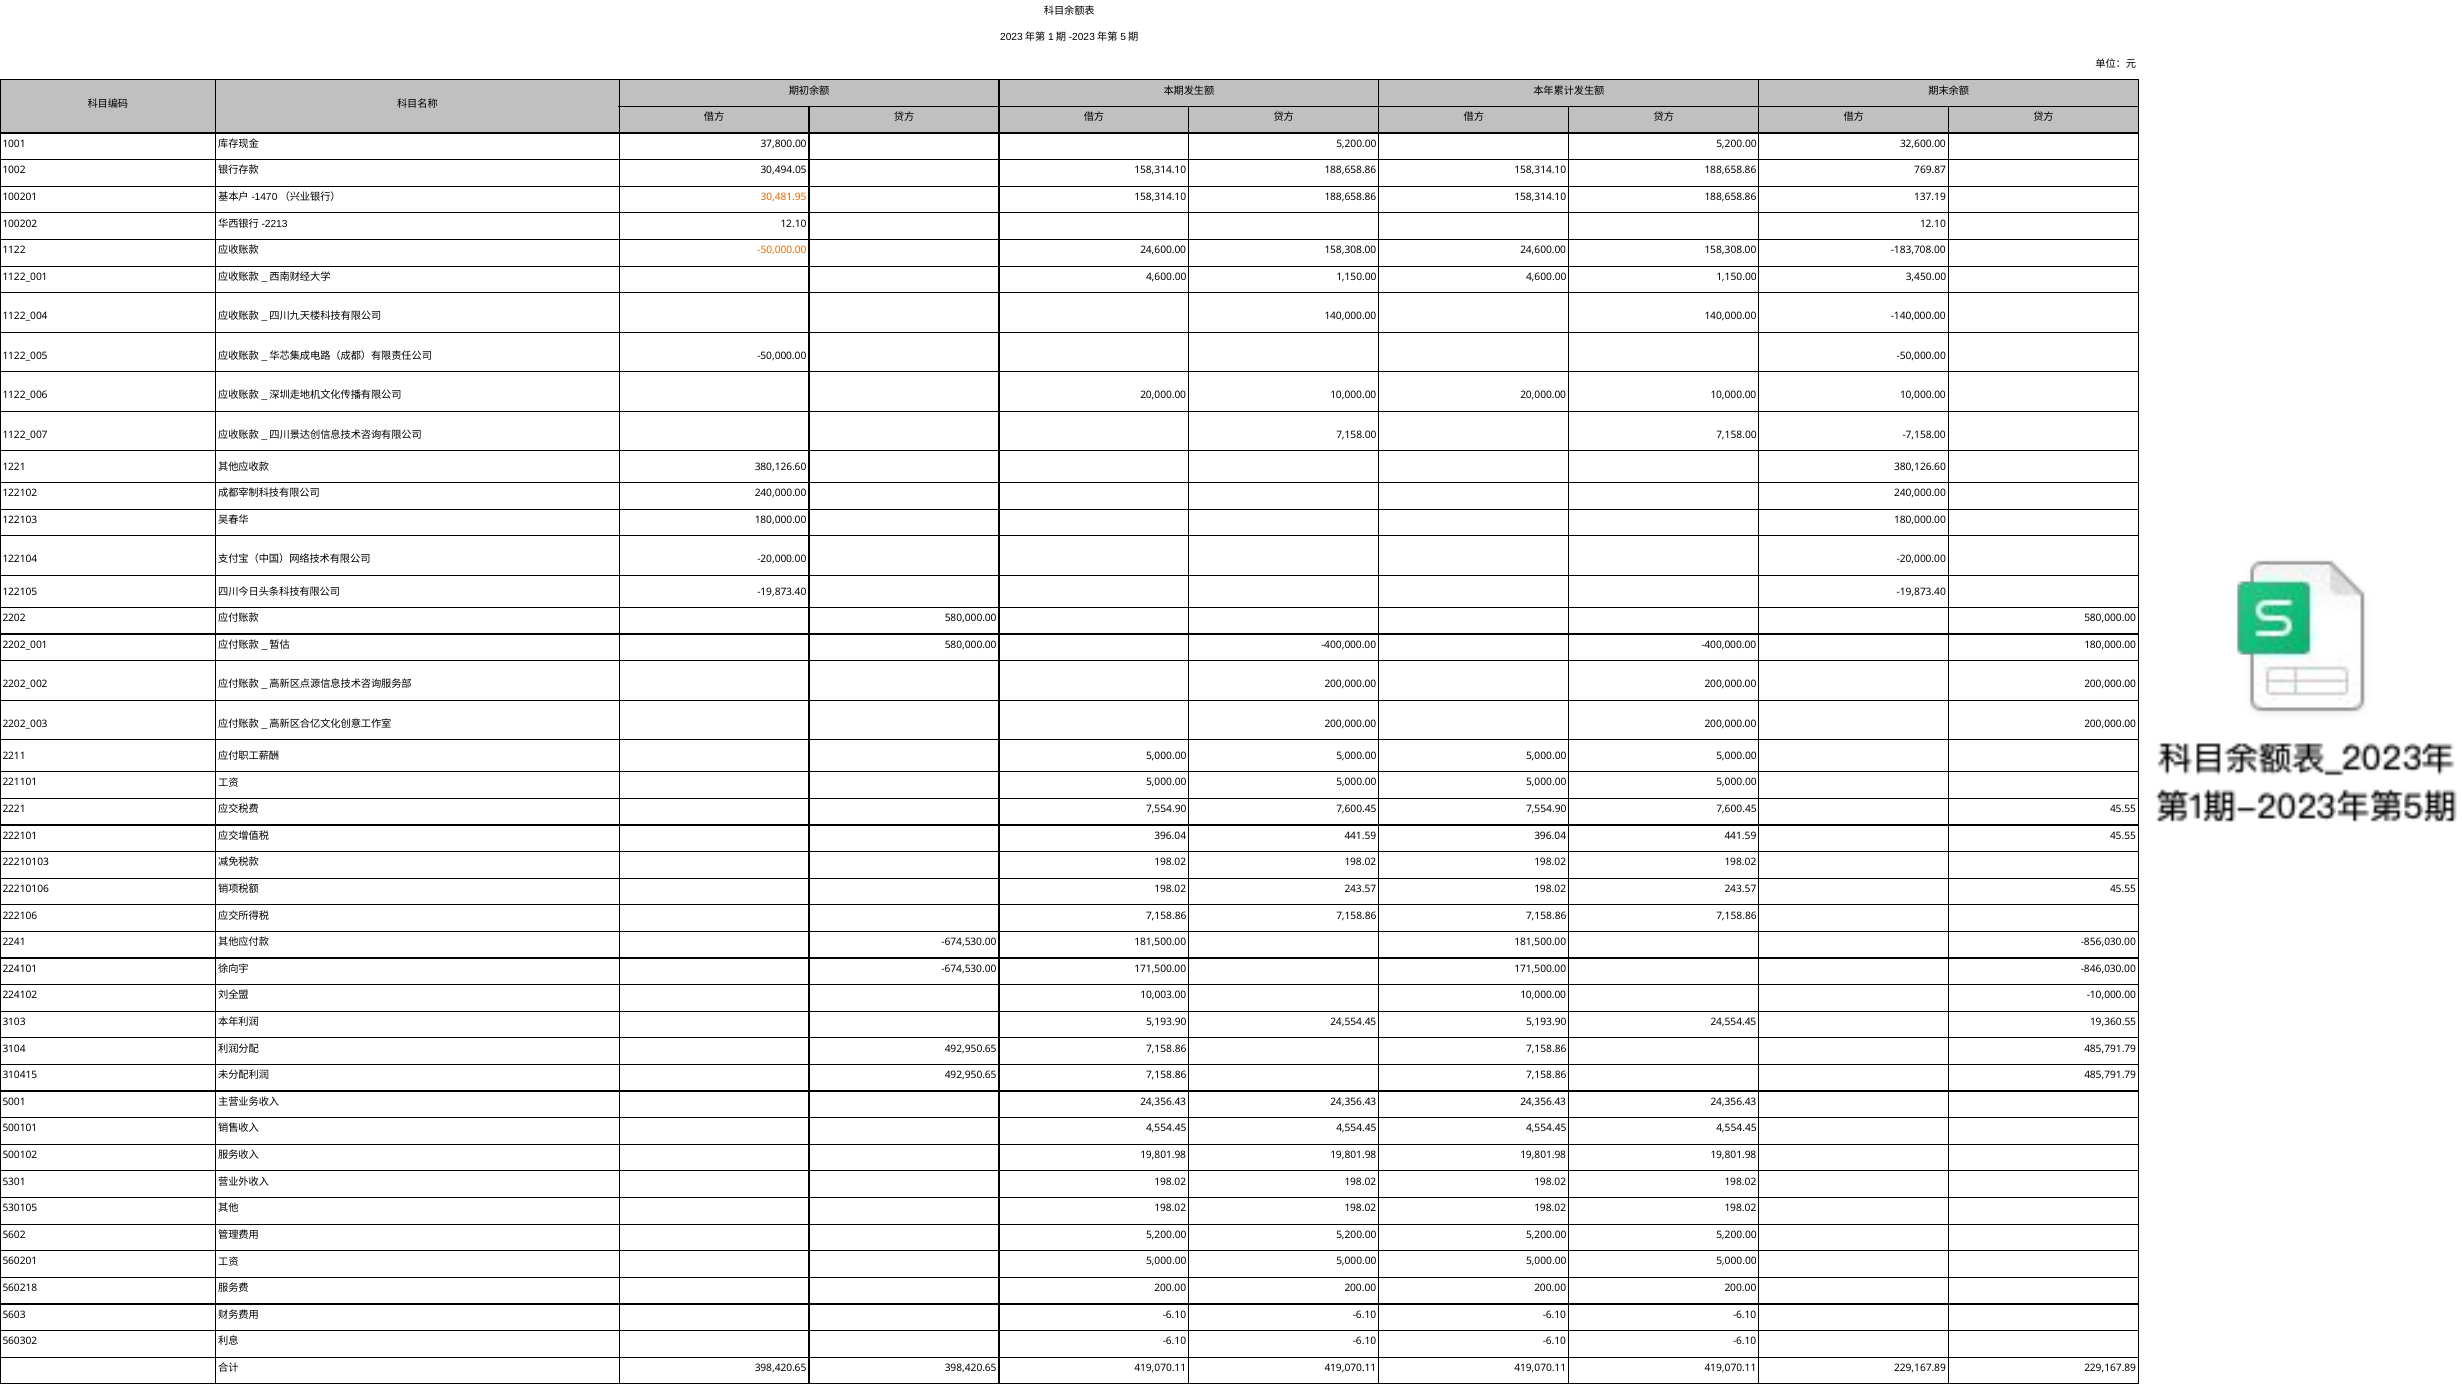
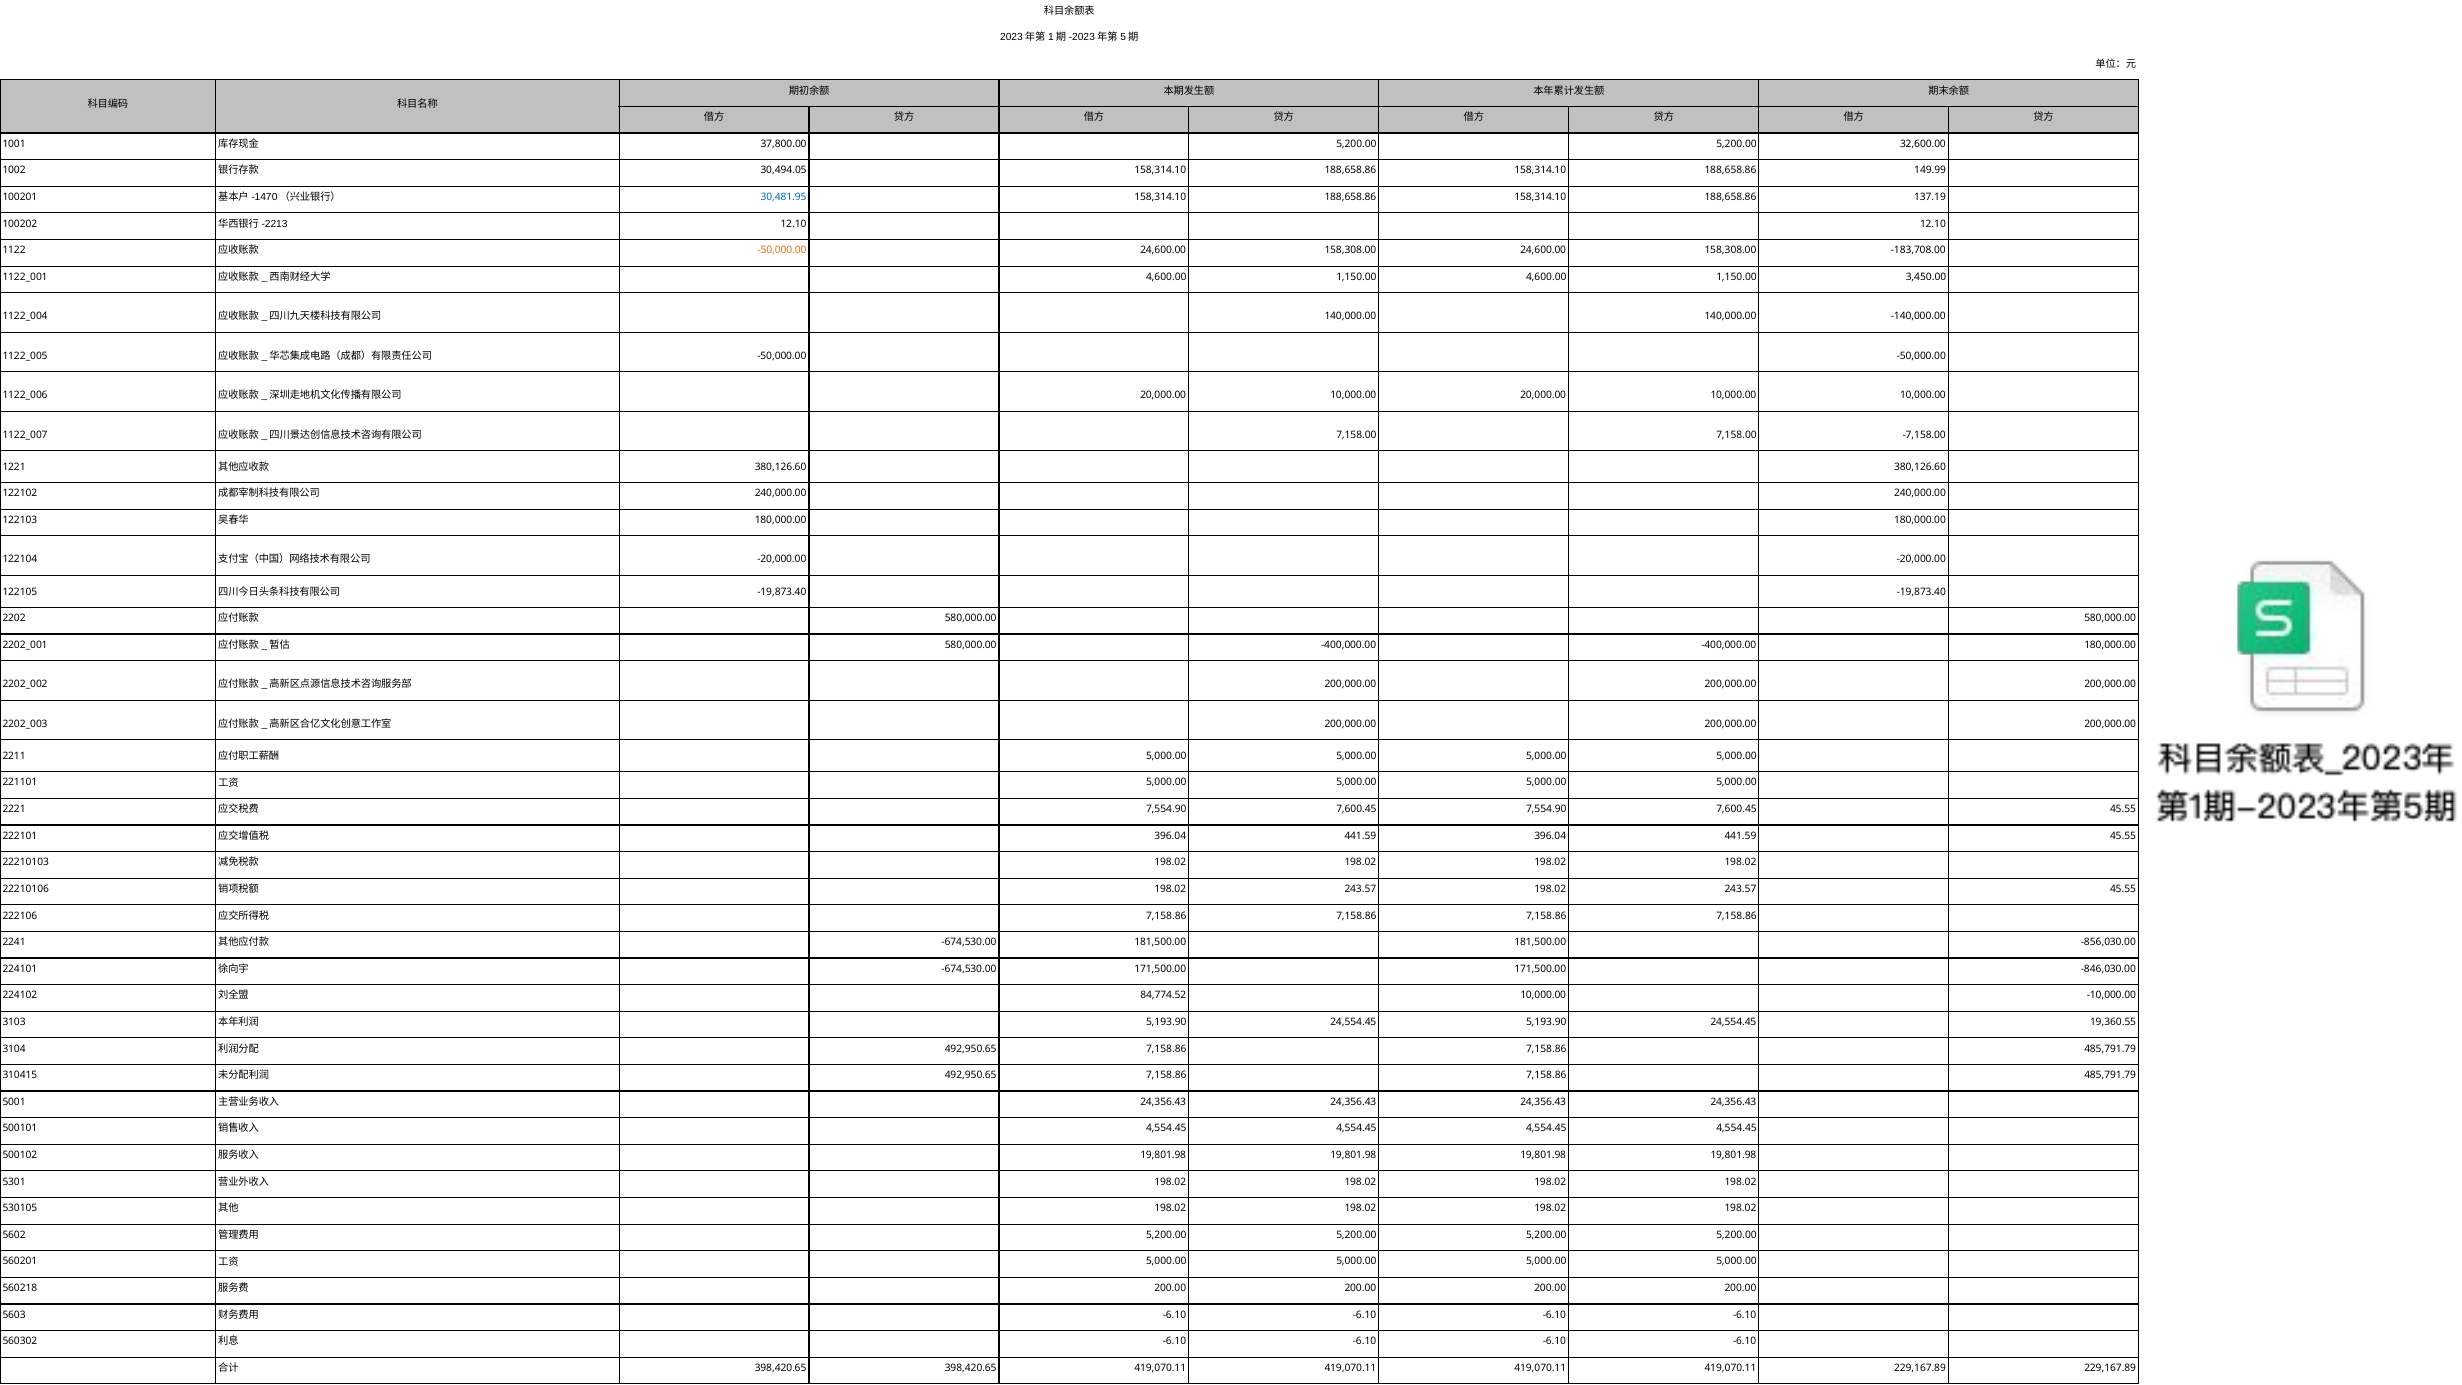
769.87: 769.87 -> 149.99 (1930, 171)
30,481.95 colour: orange -> blue (784, 197)
10,003.00: 10,003.00 -> 84,774.52 (1163, 995)
